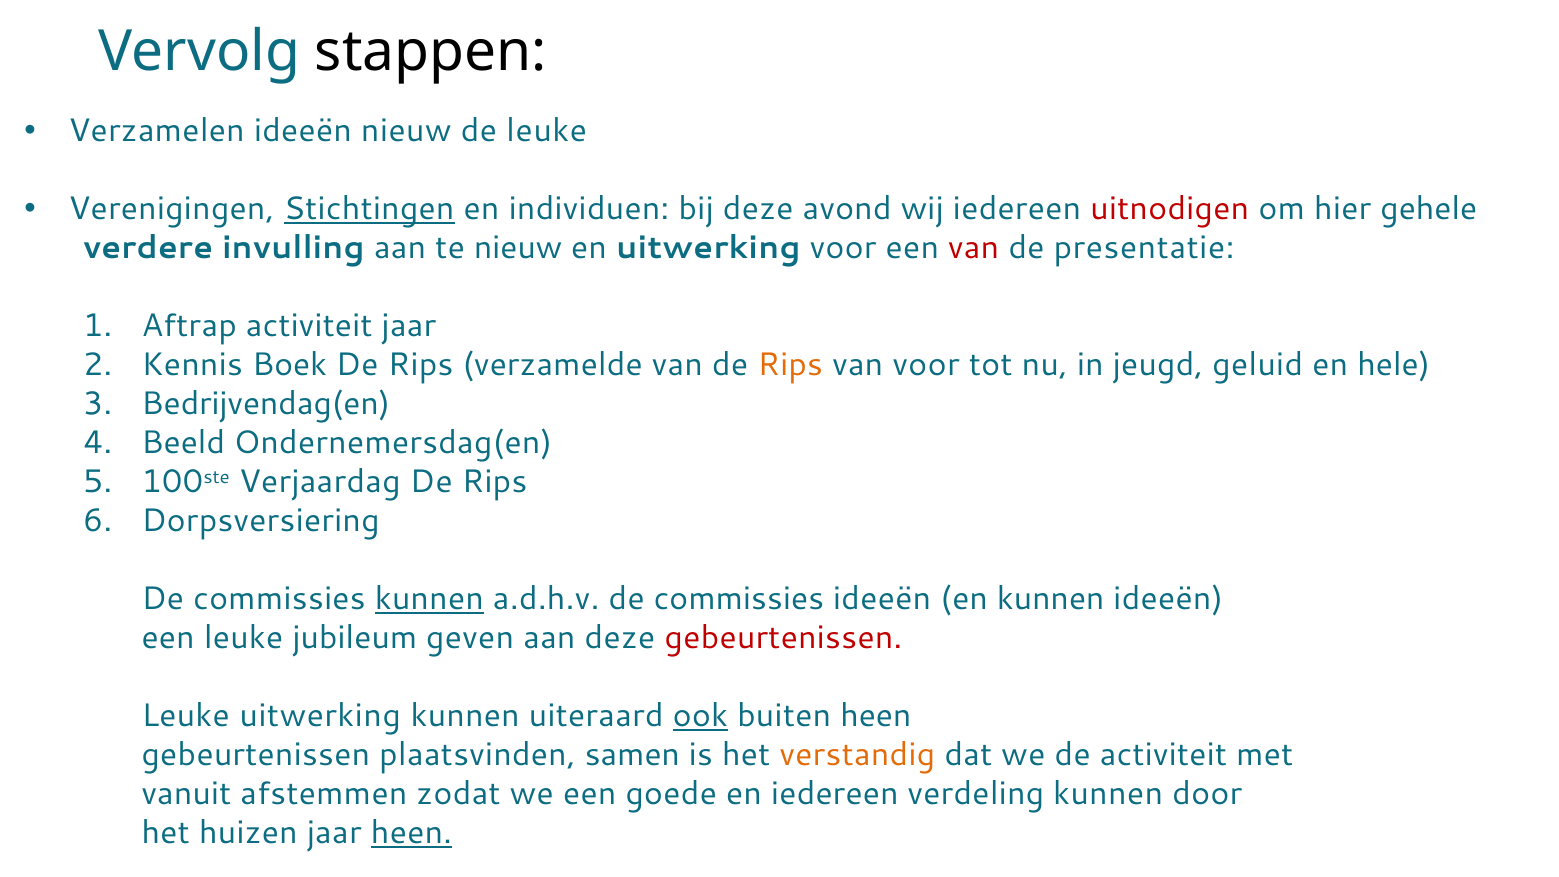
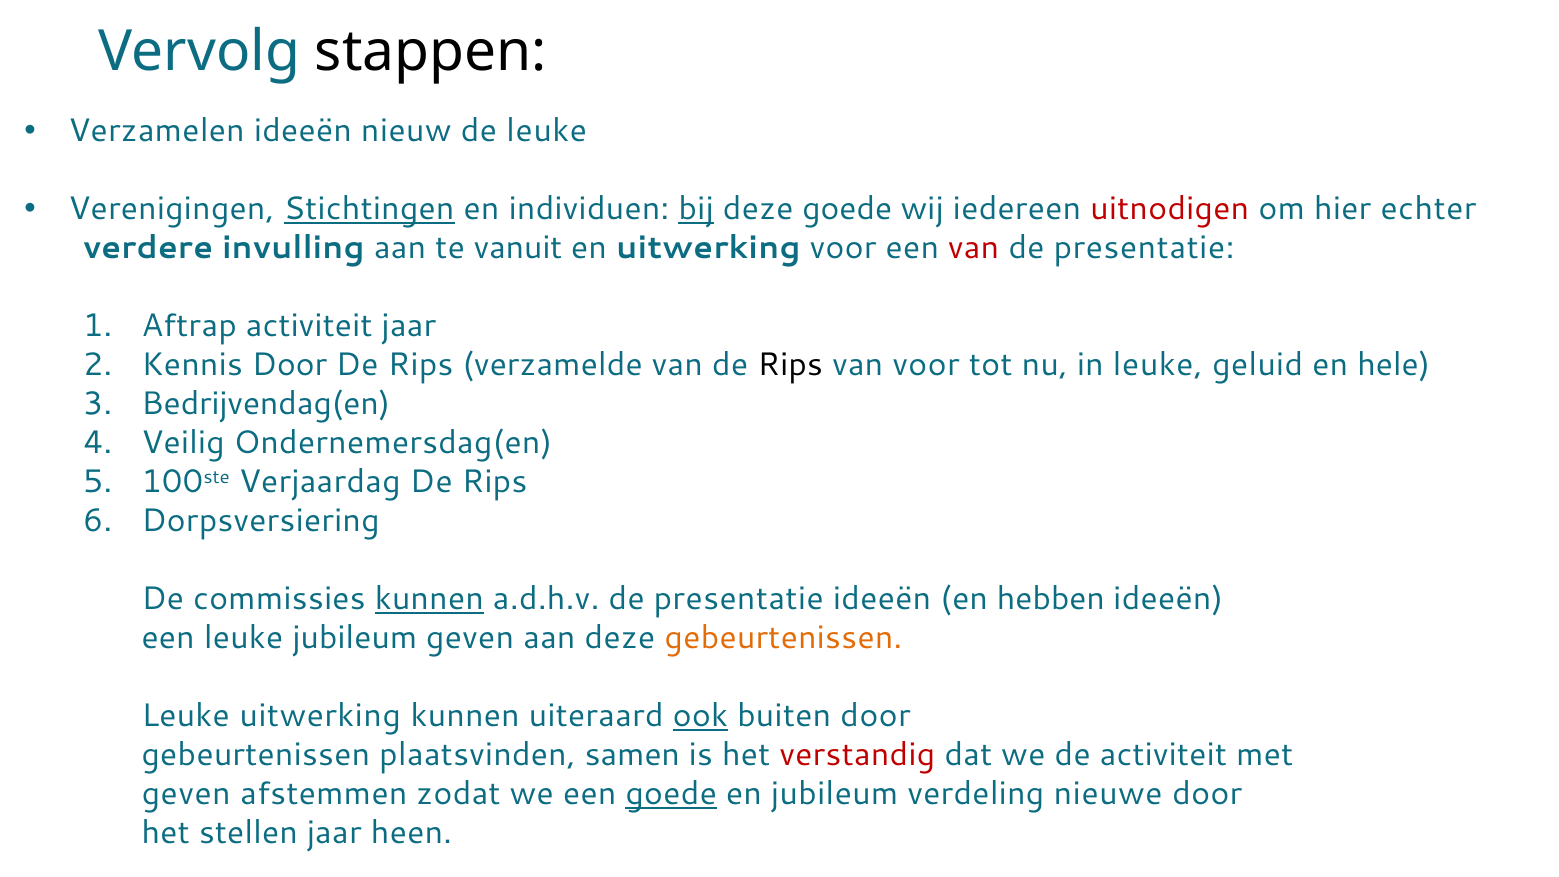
bij underline: none -> present (696, 209)
deze avond: avond -> goede (847, 209)
gehele: gehele -> echter (1429, 209)
te nieuw: nieuw -> vanuit (518, 248)
Kennis Boek: Boek -> Door (290, 365)
Rips colour: orange -> black (790, 365)
in jeugd: jeugd -> leuke (1158, 365)
Beeld: Beeld -> Veilig (183, 443)
a.d.h.v de commissies: commissies -> presentatie (739, 599)
en kunnen: kunnen -> hebben (1051, 599)
gebeurtenissen colour: red -> orange (783, 638)
buiten heen: heen -> door (876, 716)
verstandig colour: orange -> red (857, 755)
vanuit: vanuit -> geven (186, 794)
goede underline: none -> present (671, 794)
en iedereen: iedereen -> jubileum (835, 794)
verdeling kunnen: kunnen -> nieuwe (1108, 794)
huizen: huizen -> stellen (248, 833)
heen underline: present -> none (411, 833)
